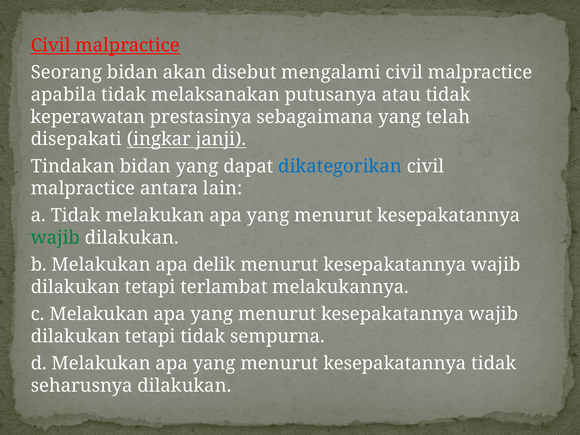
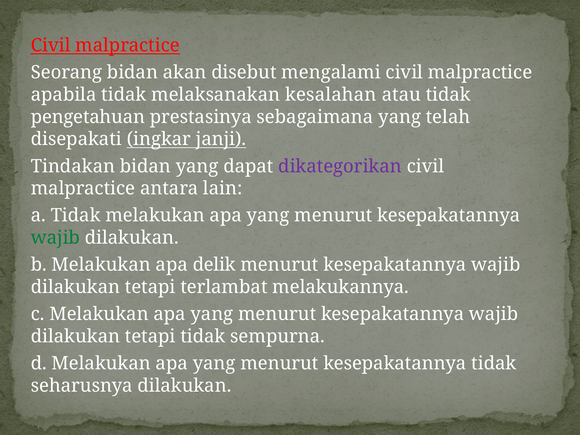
putusanya: putusanya -> kesalahan (331, 95)
keperawatan: keperawatan -> pengetahuan (88, 117)
dikategorikan colour: blue -> purple (340, 166)
